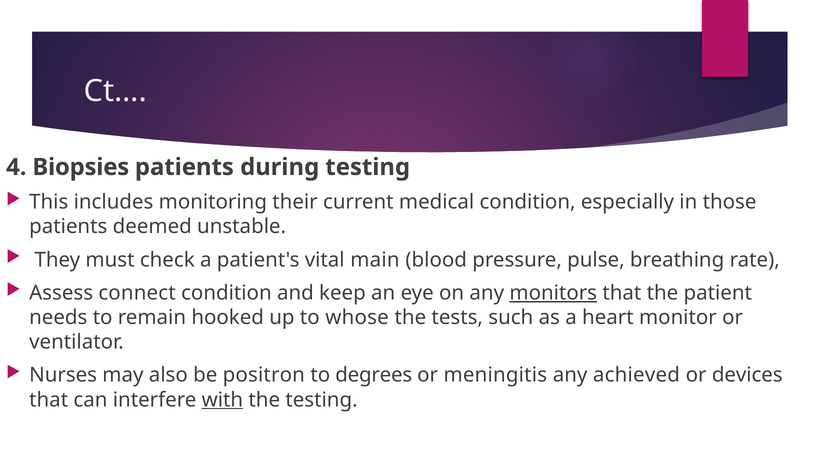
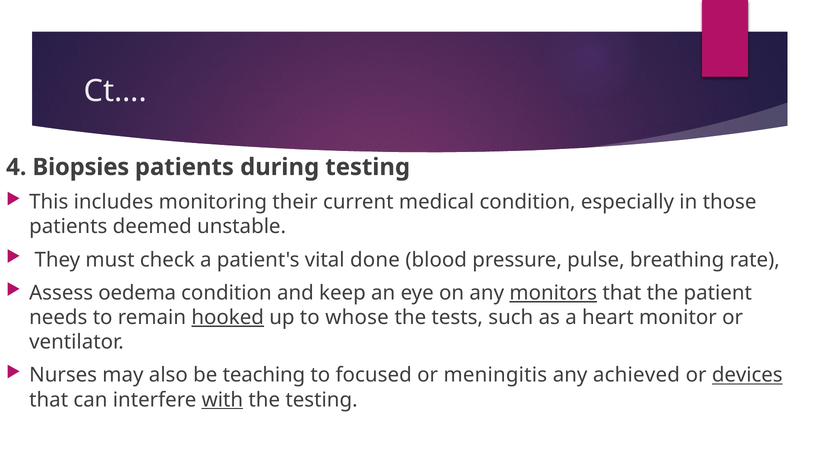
main: main -> done (375, 260)
connect: connect -> oedema (137, 293)
hooked underline: none -> present (228, 318)
positron: positron -> teaching (264, 375)
degrees: degrees -> focused (374, 375)
devices underline: none -> present (747, 375)
